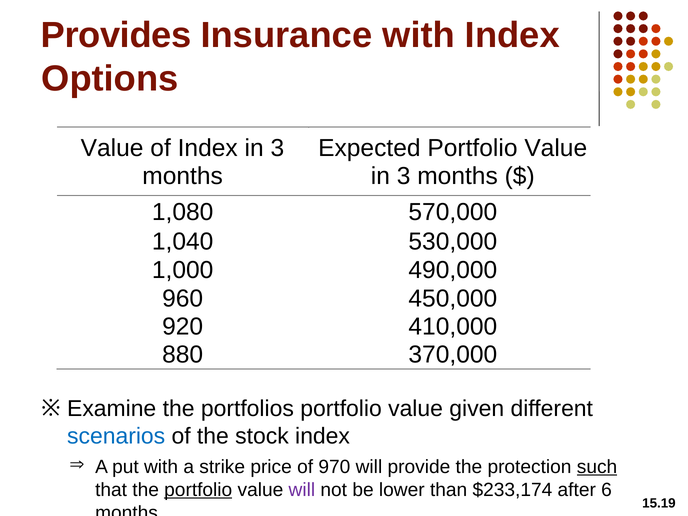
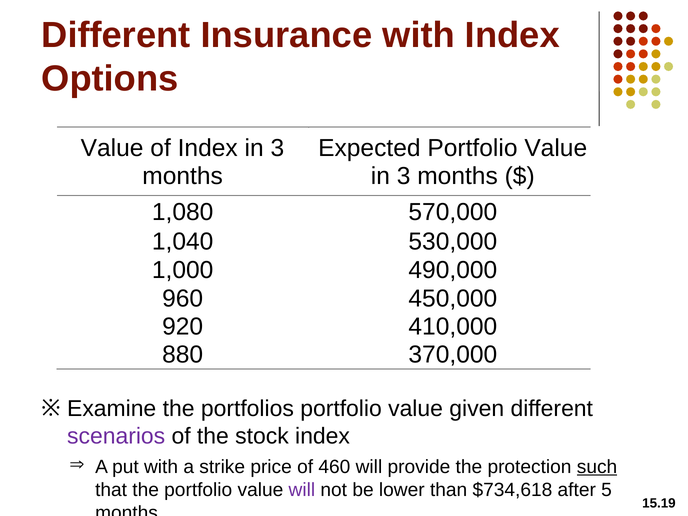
Provides: Provides -> Different (116, 35)
scenarios colour: blue -> purple (116, 436)
970: 970 -> 460 (334, 467)
portfolio underline: present -> none (198, 490)
$233,174: $233,174 -> $734,618 (512, 490)
6: 6 -> 5 (607, 490)
